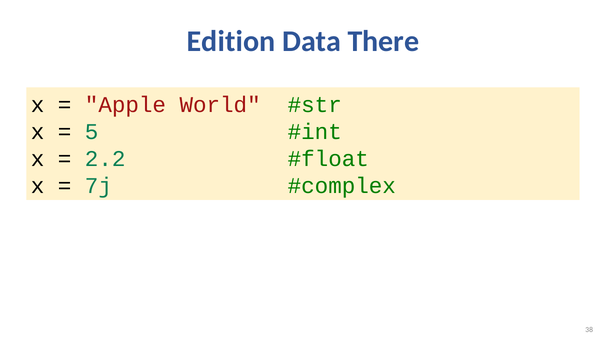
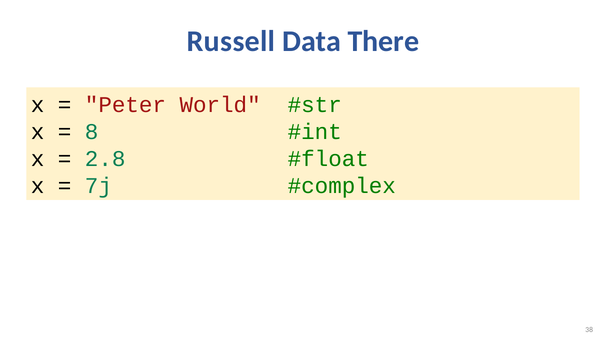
Edition: Edition -> Russell (231, 41)
Apple: Apple -> Peter (125, 105)
5: 5 -> 8 (92, 132)
2.2: 2.2 -> 2.8 (105, 159)
